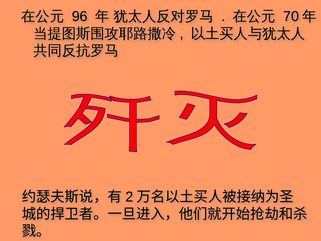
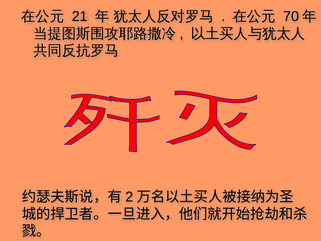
96: 96 -> 21 (80, 16)
